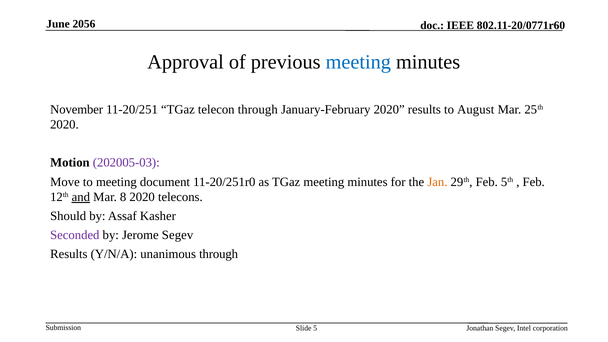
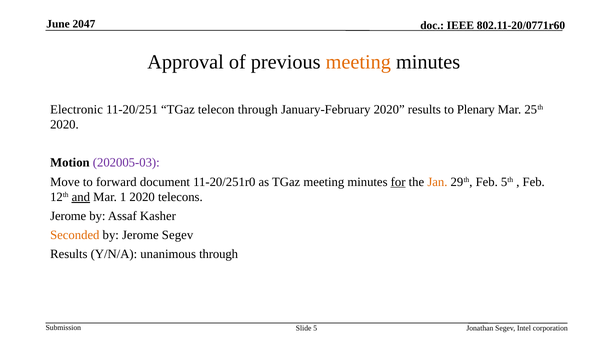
2056: 2056 -> 2047 (84, 24)
meeting colour: blue -> orange (358, 62)
November: November -> Electronic (77, 110)
August: August -> Plenary (476, 110)
to meeting: meeting -> forward (116, 182)
for underline: none -> present (398, 182)
8: 8 -> 1 (123, 197)
Should: Should -> Jerome (68, 216)
Seconded colour: purple -> orange (75, 235)
